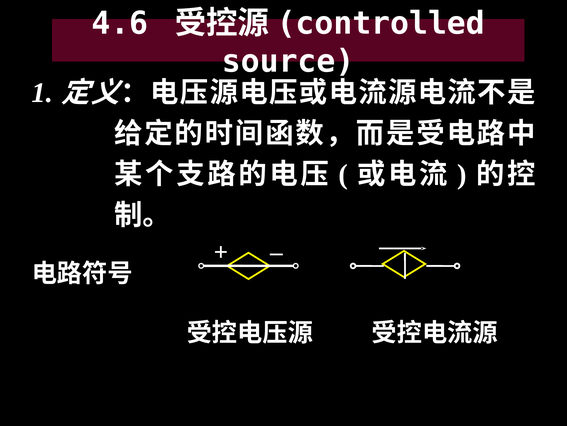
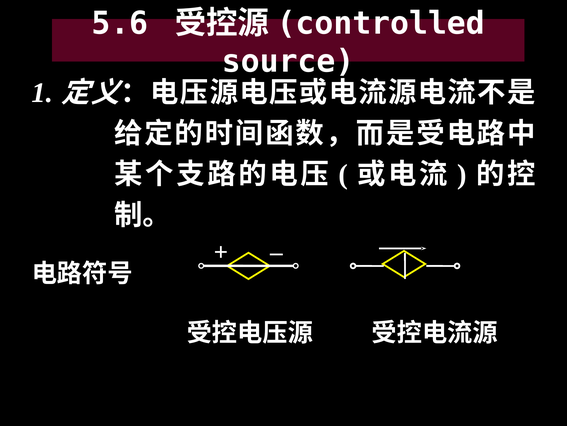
4.6: 4.6 -> 5.6 (120, 23)
